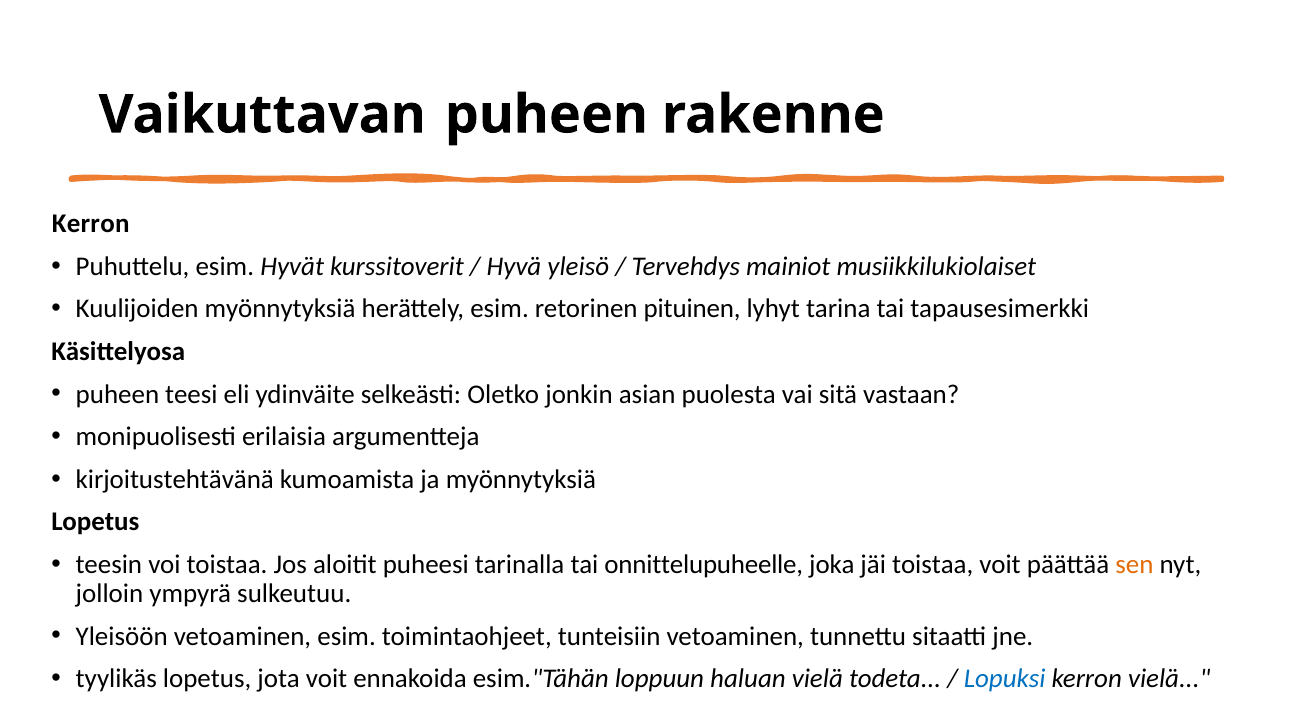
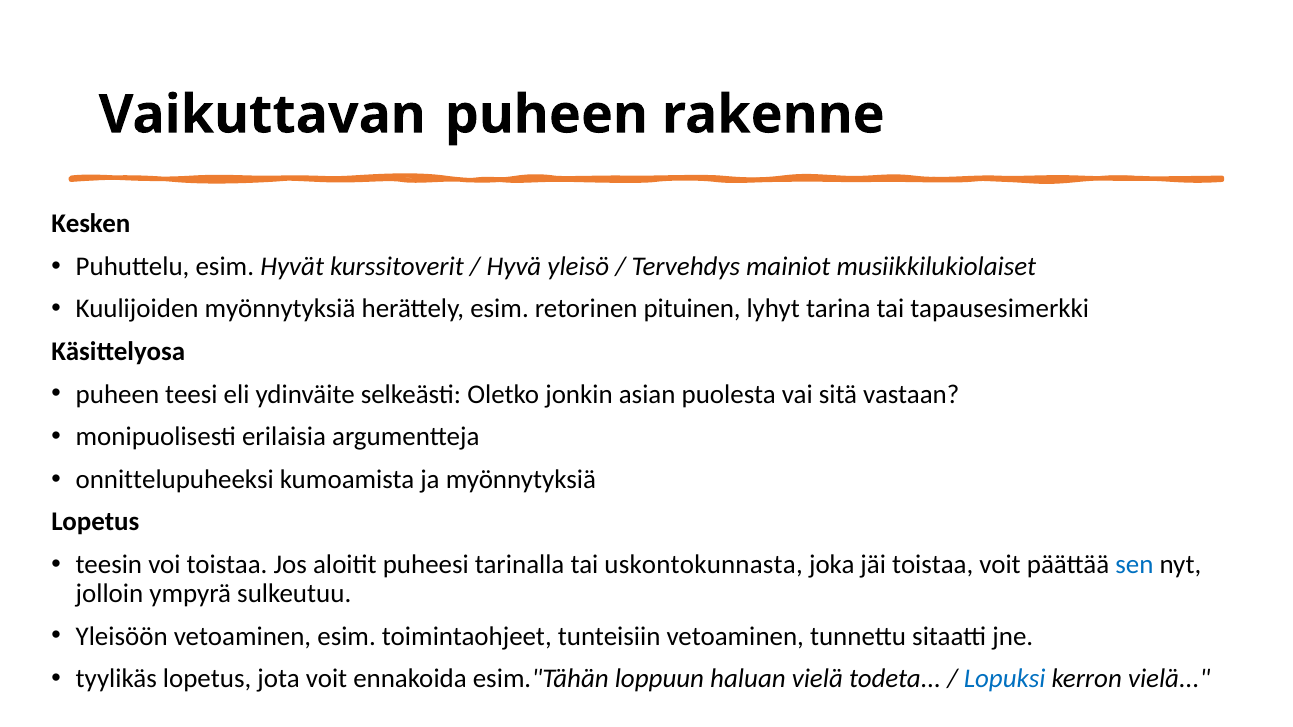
Kerron: Kerron -> Kesken (91, 224)
kirjoitustehtävänä: kirjoitustehtävänä -> onnittelupuheeksi (175, 480)
onnittelupuheelle: onnittelupuheelle -> uskontokunnasta (704, 565)
sen colour: orange -> blue (1134, 565)
